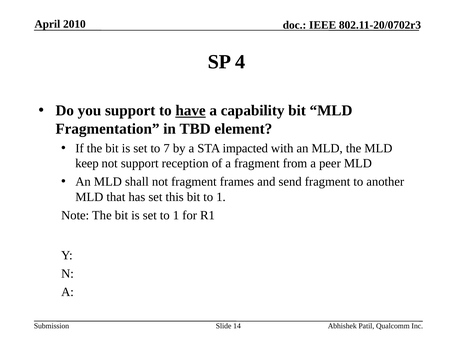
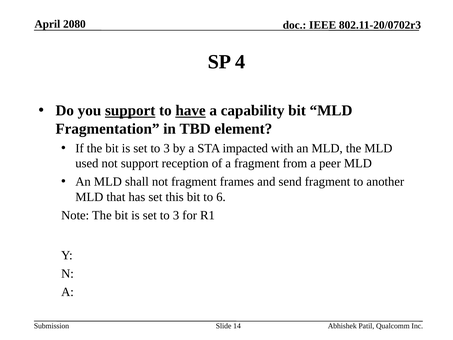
2010: 2010 -> 2080 (74, 24)
support underline: none -> present (130, 111)
7: 7 -> 3 (167, 148)
keep: keep -> used (87, 163)
bit to 1: 1 -> 6 (221, 197)
1: 1 -> 3 (176, 215)
